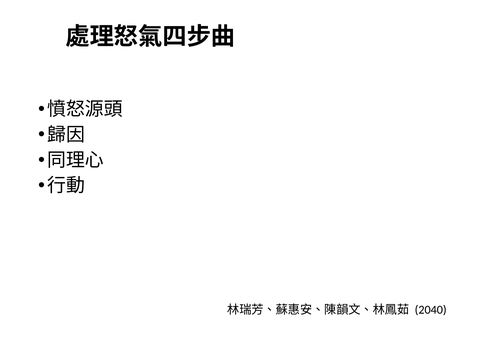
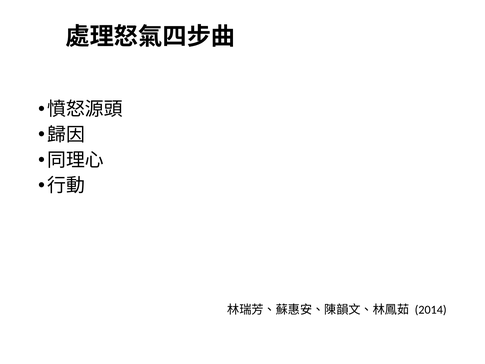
2040: 2040 -> 2014 (431, 310)
